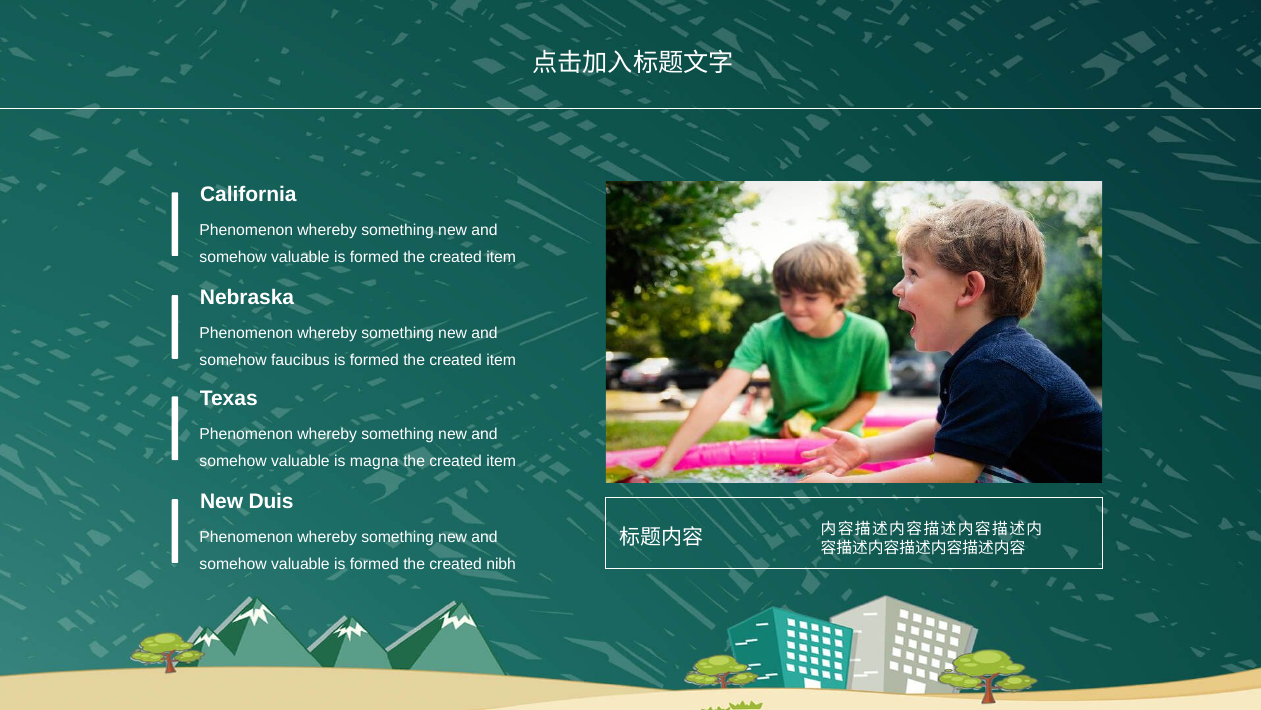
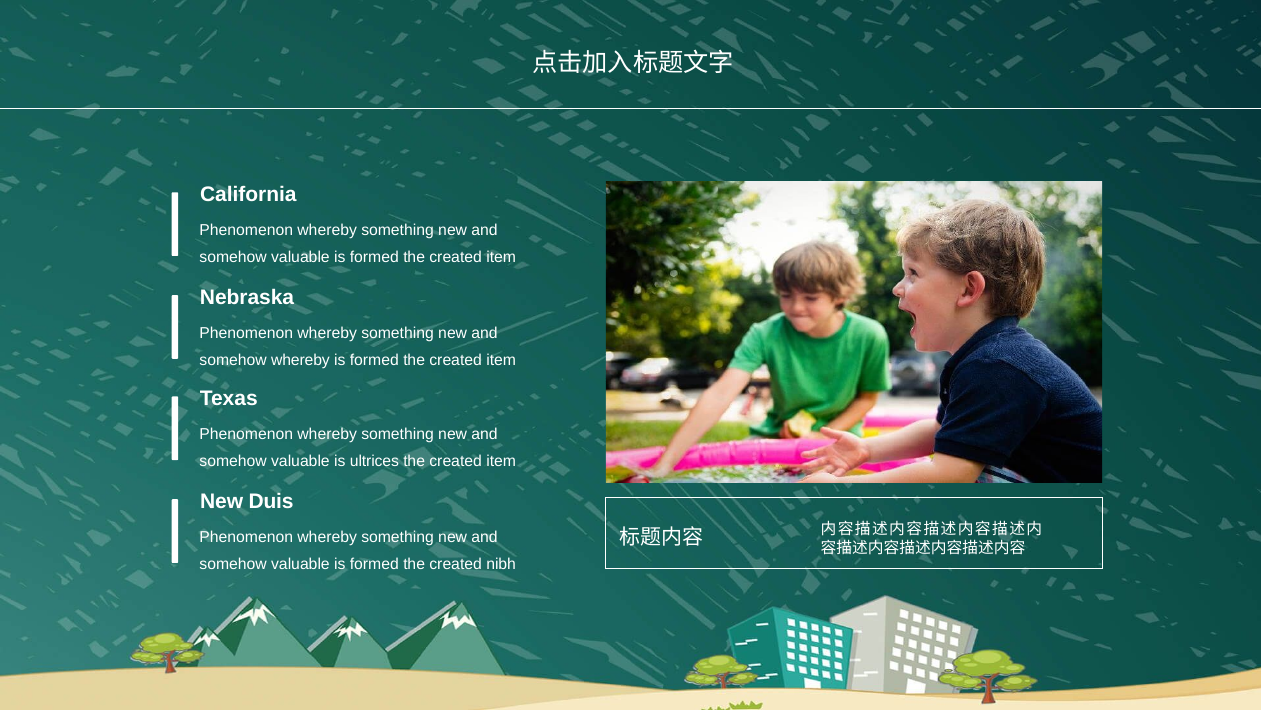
somehow faucibus: faucibus -> whereby (300, 360)
magna: magna -> ultrices (374, 461)
